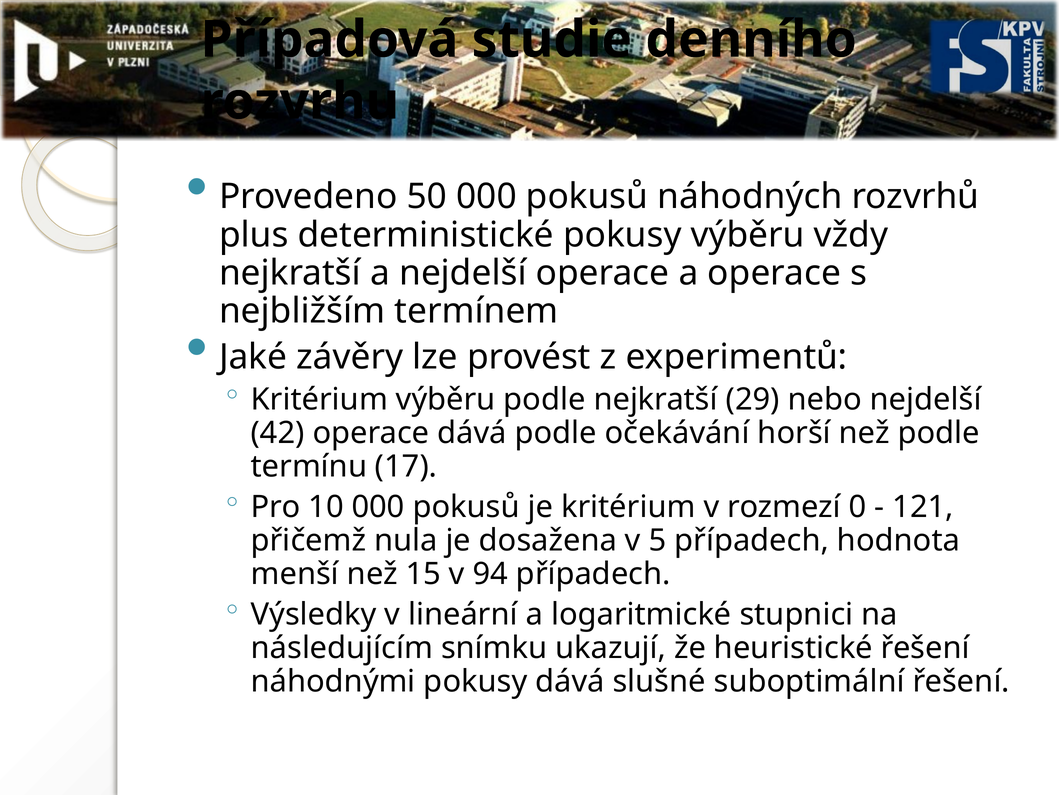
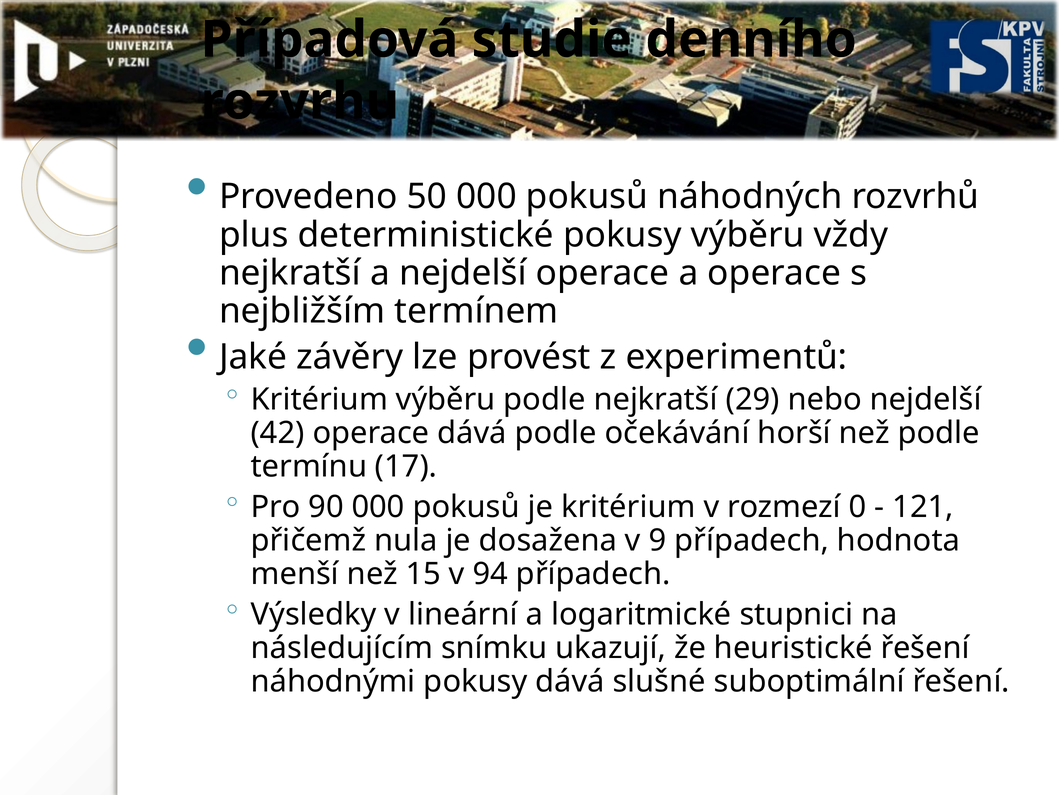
10: 10 -> 90 (326, 507)
5: 5 -> 9 (658, 540)
